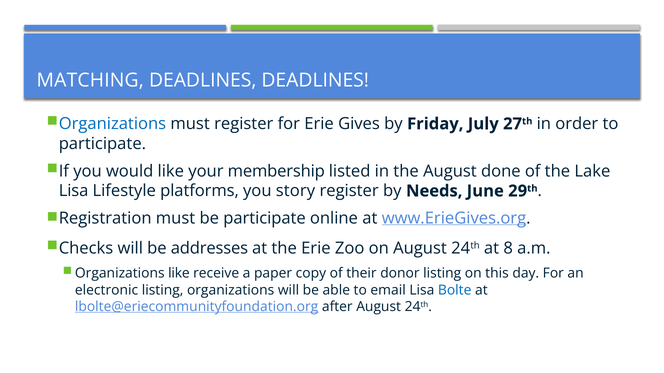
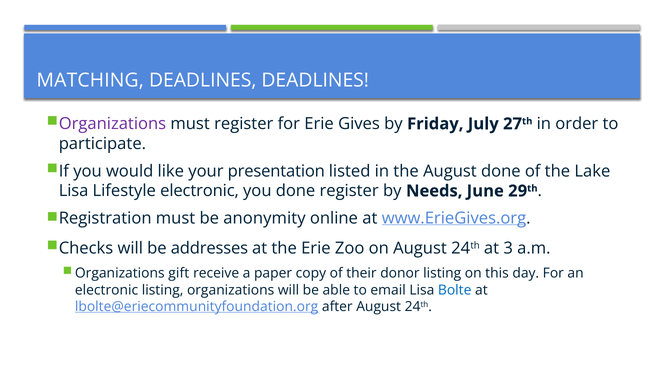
Organizations colour: blue -> purple (112, 124)
membership: membership -> presentation (276, 171)
Lifestyle platforms: platforms -> electronic (200, 191)
you story: story -> done (296, 191)
be participate: participate -> anonymity (264, 219)
8: 8 -> 3 (508, 249)
Organizations like: like -> gift (179, 274)
